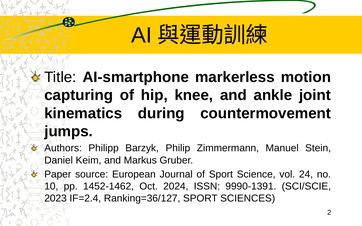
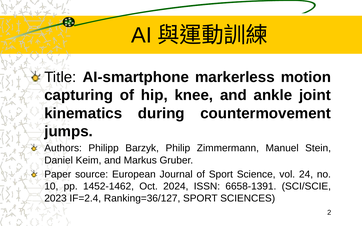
9990-1391: 9990-1391 -> 6658-1391 (251, 187)
